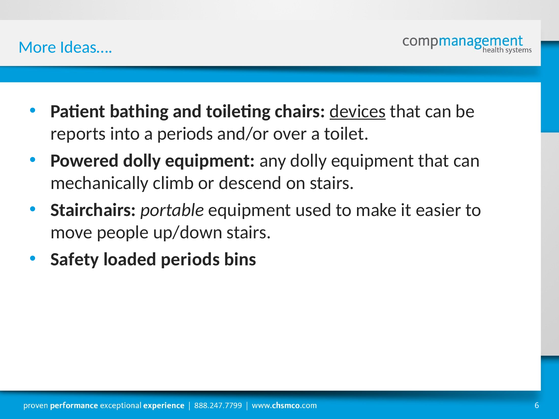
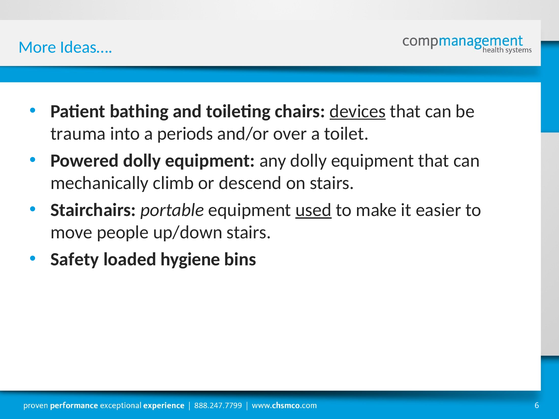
reports: reports -> trauma (78, 134)
used underline: none -> present (313, 210)
loaded periods: periods -> hygiene (190, 259)
